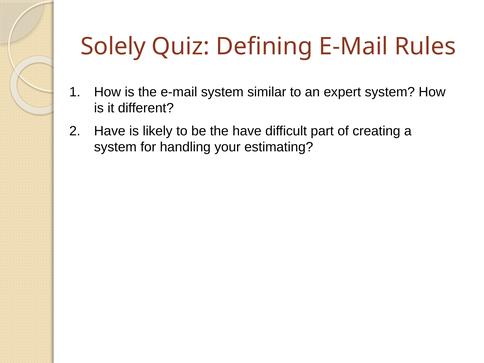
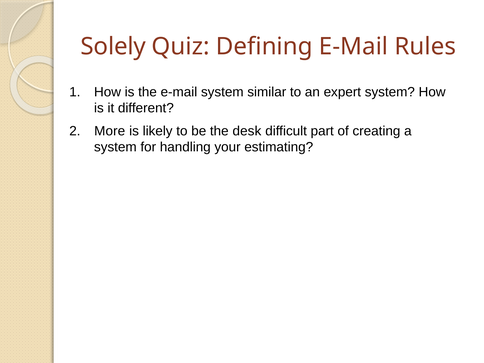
2 Have: Have -> More (110, 131)
the have: have -> desk (247, 131)
